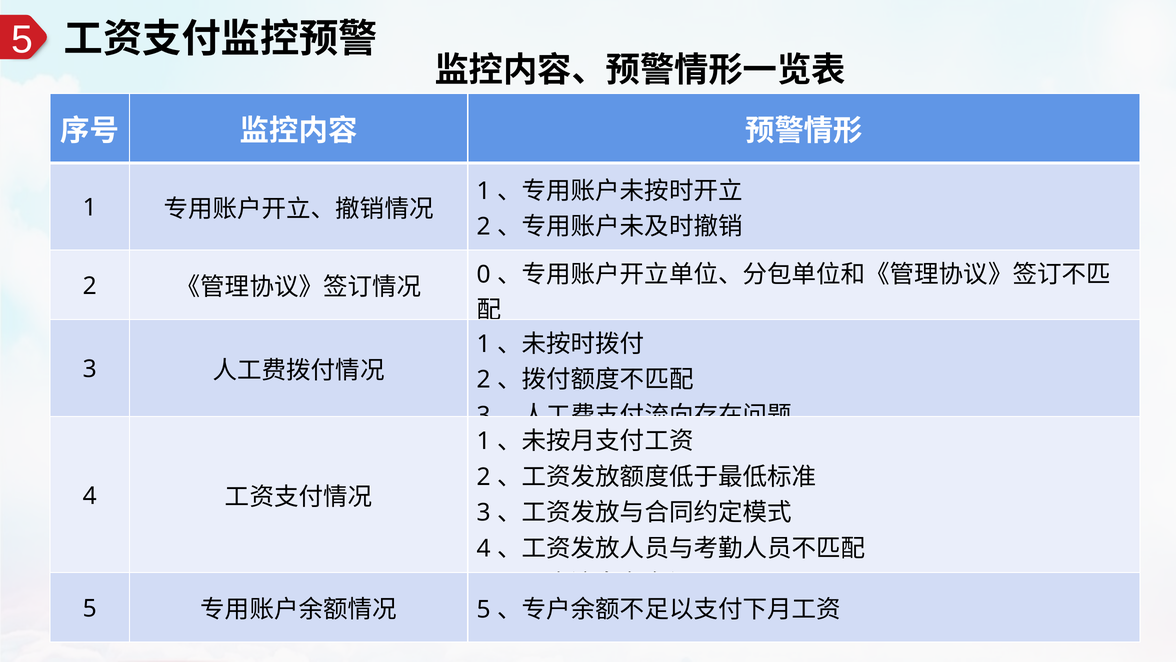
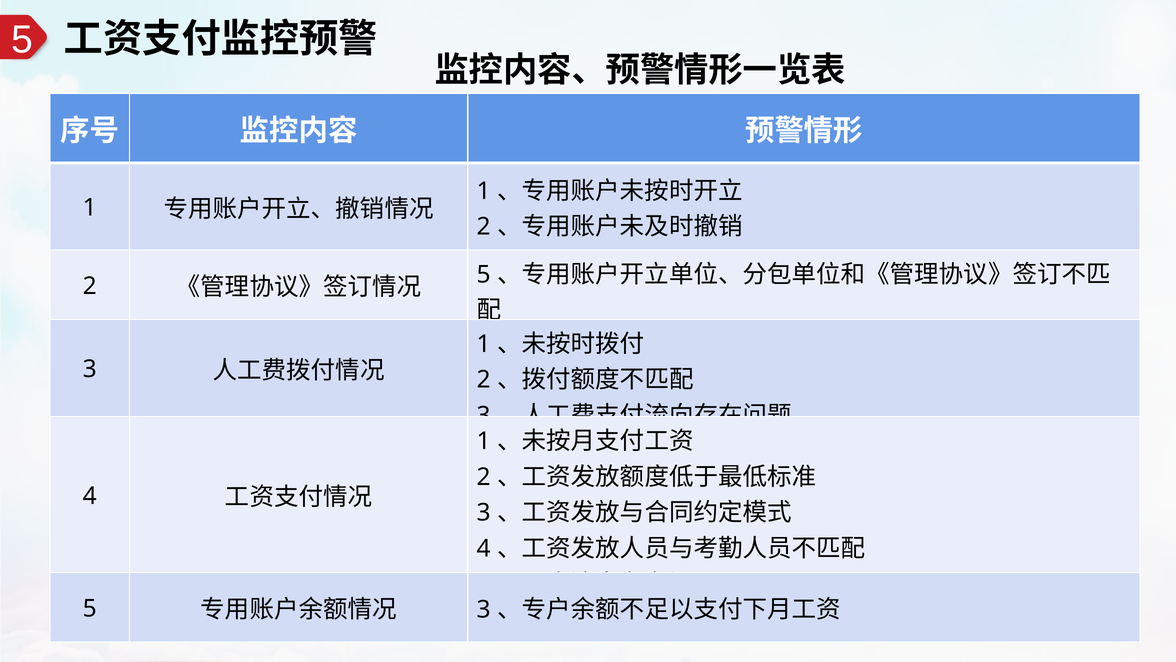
0: 0 -> 5 (484, 274)
5: 5 -> 3 (484, 609)
